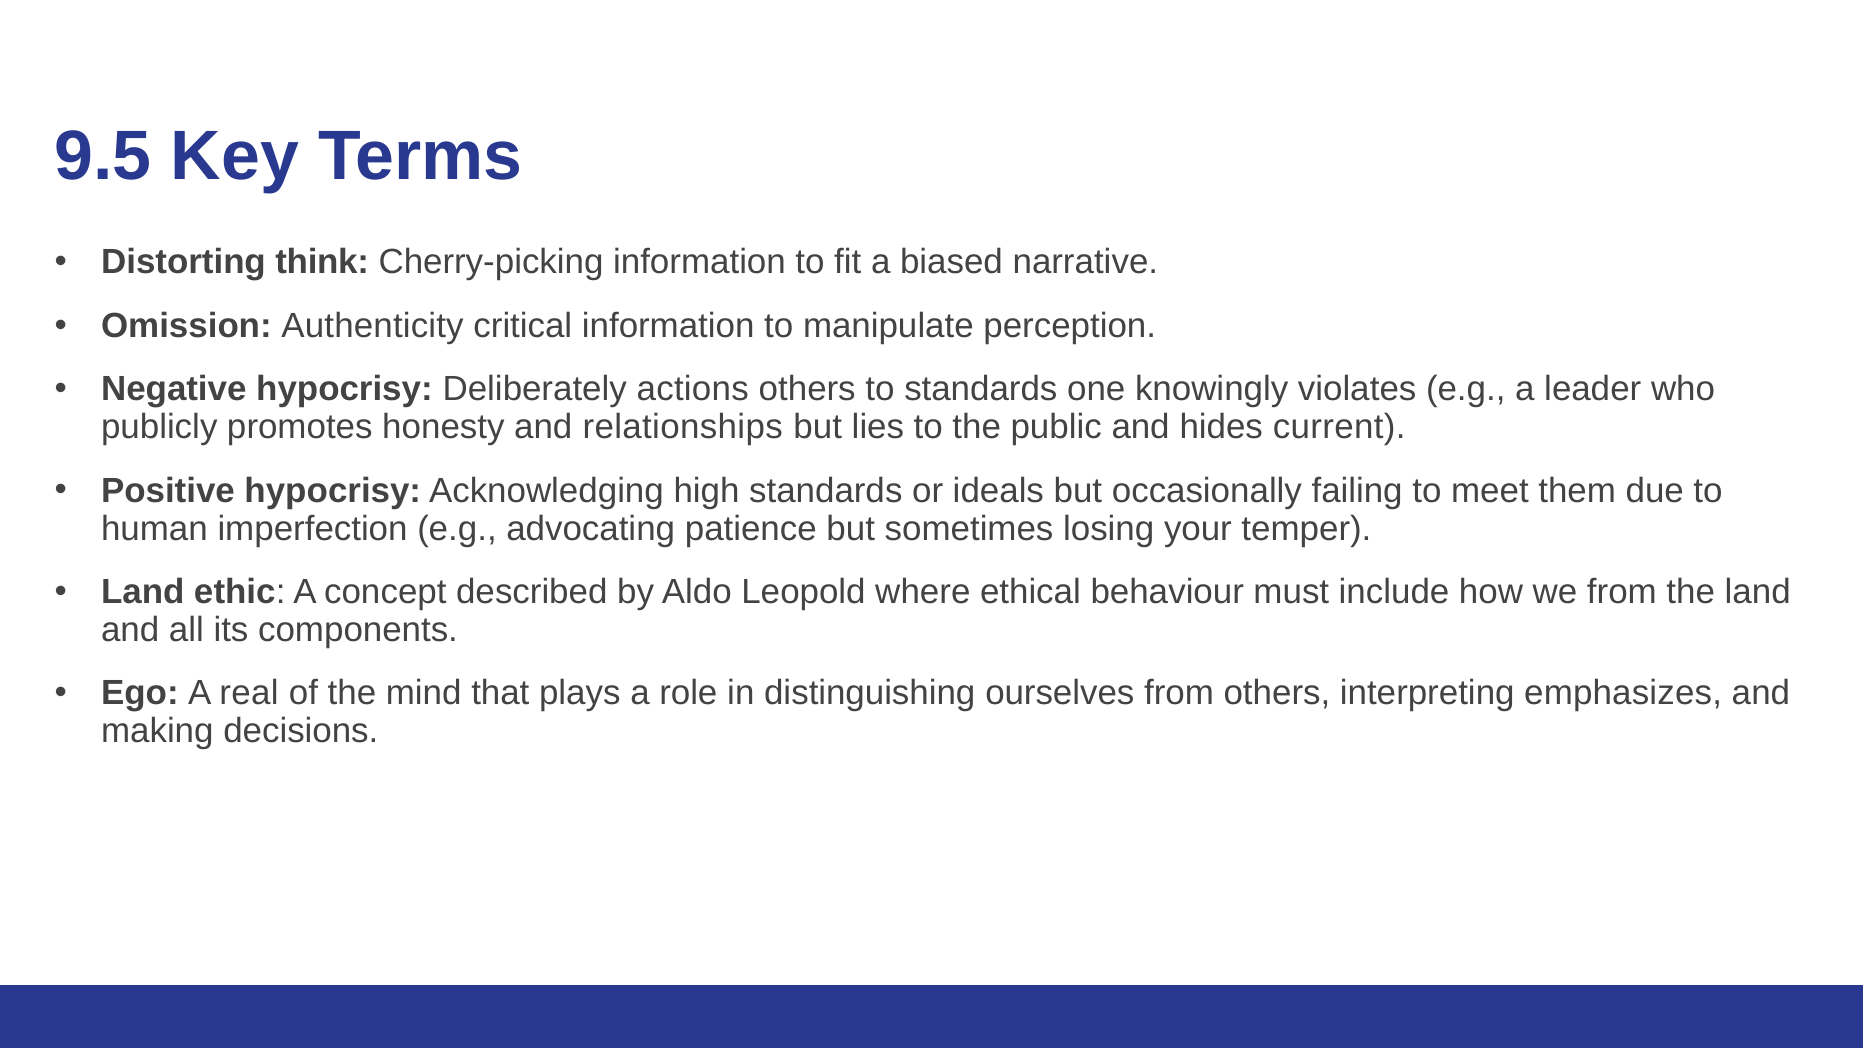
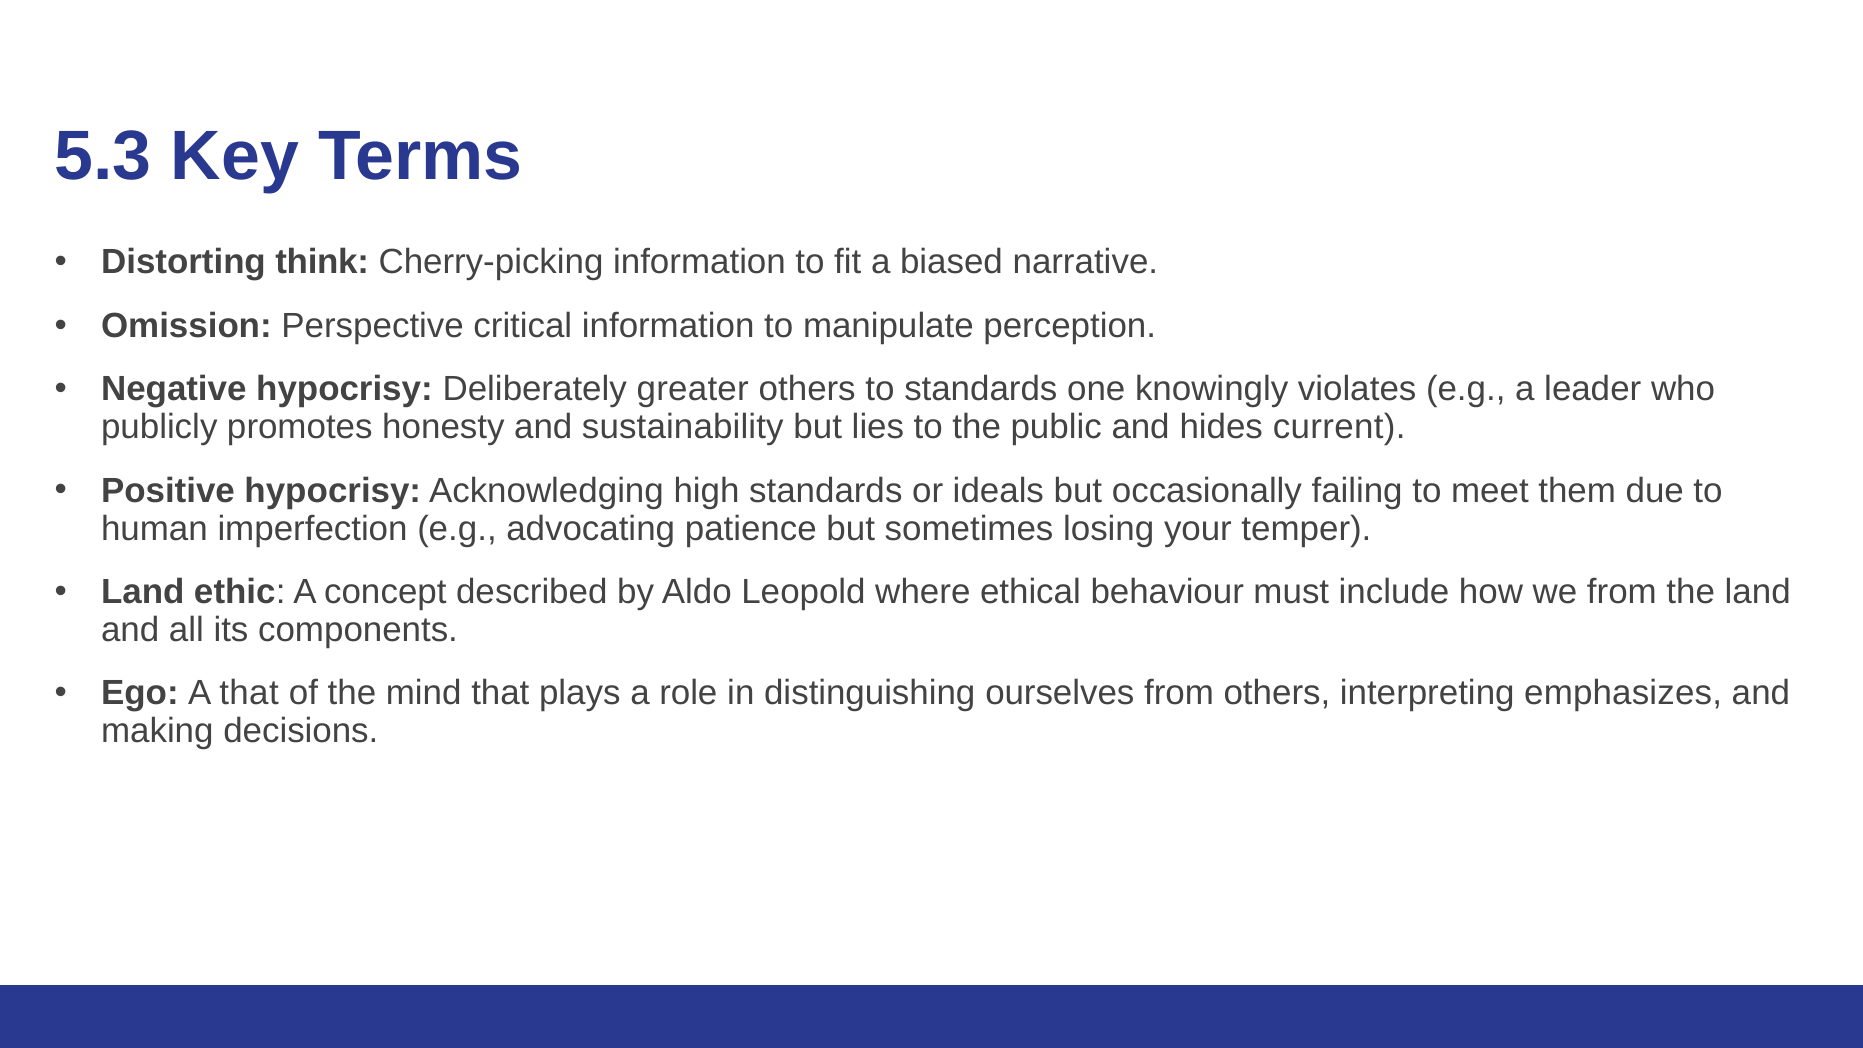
9.5: 9.5 -> 5.3 (103, 157)
Authenticity: Authenticity -> Perspective (373, 326)
actions: actions -> greater (693, 389)
relationships: relationships -> sustainability (683, 427)
A real: real -> that (249, 693)
